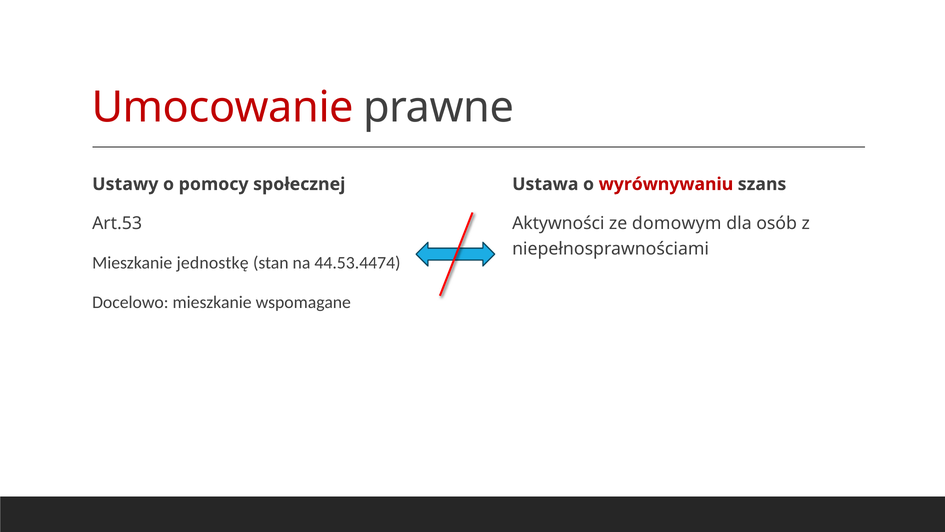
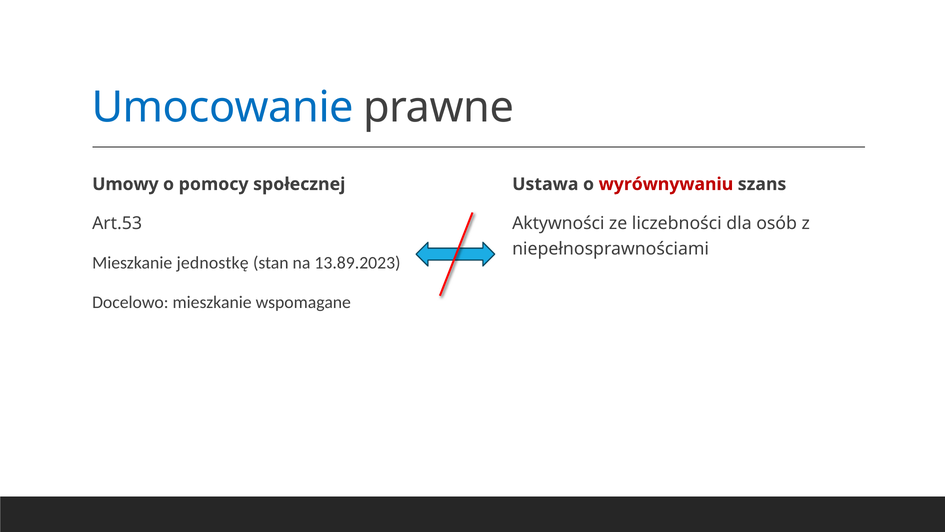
Umocowanie colour: red -> blue (223, 107)
Ustawy: Ustawy -> Umowy (125, 184)
domowym: domowym -> liczebności (677, 223)
44.53.4474: 44.53.4474 -> 13.89.2023 (357, 263)
